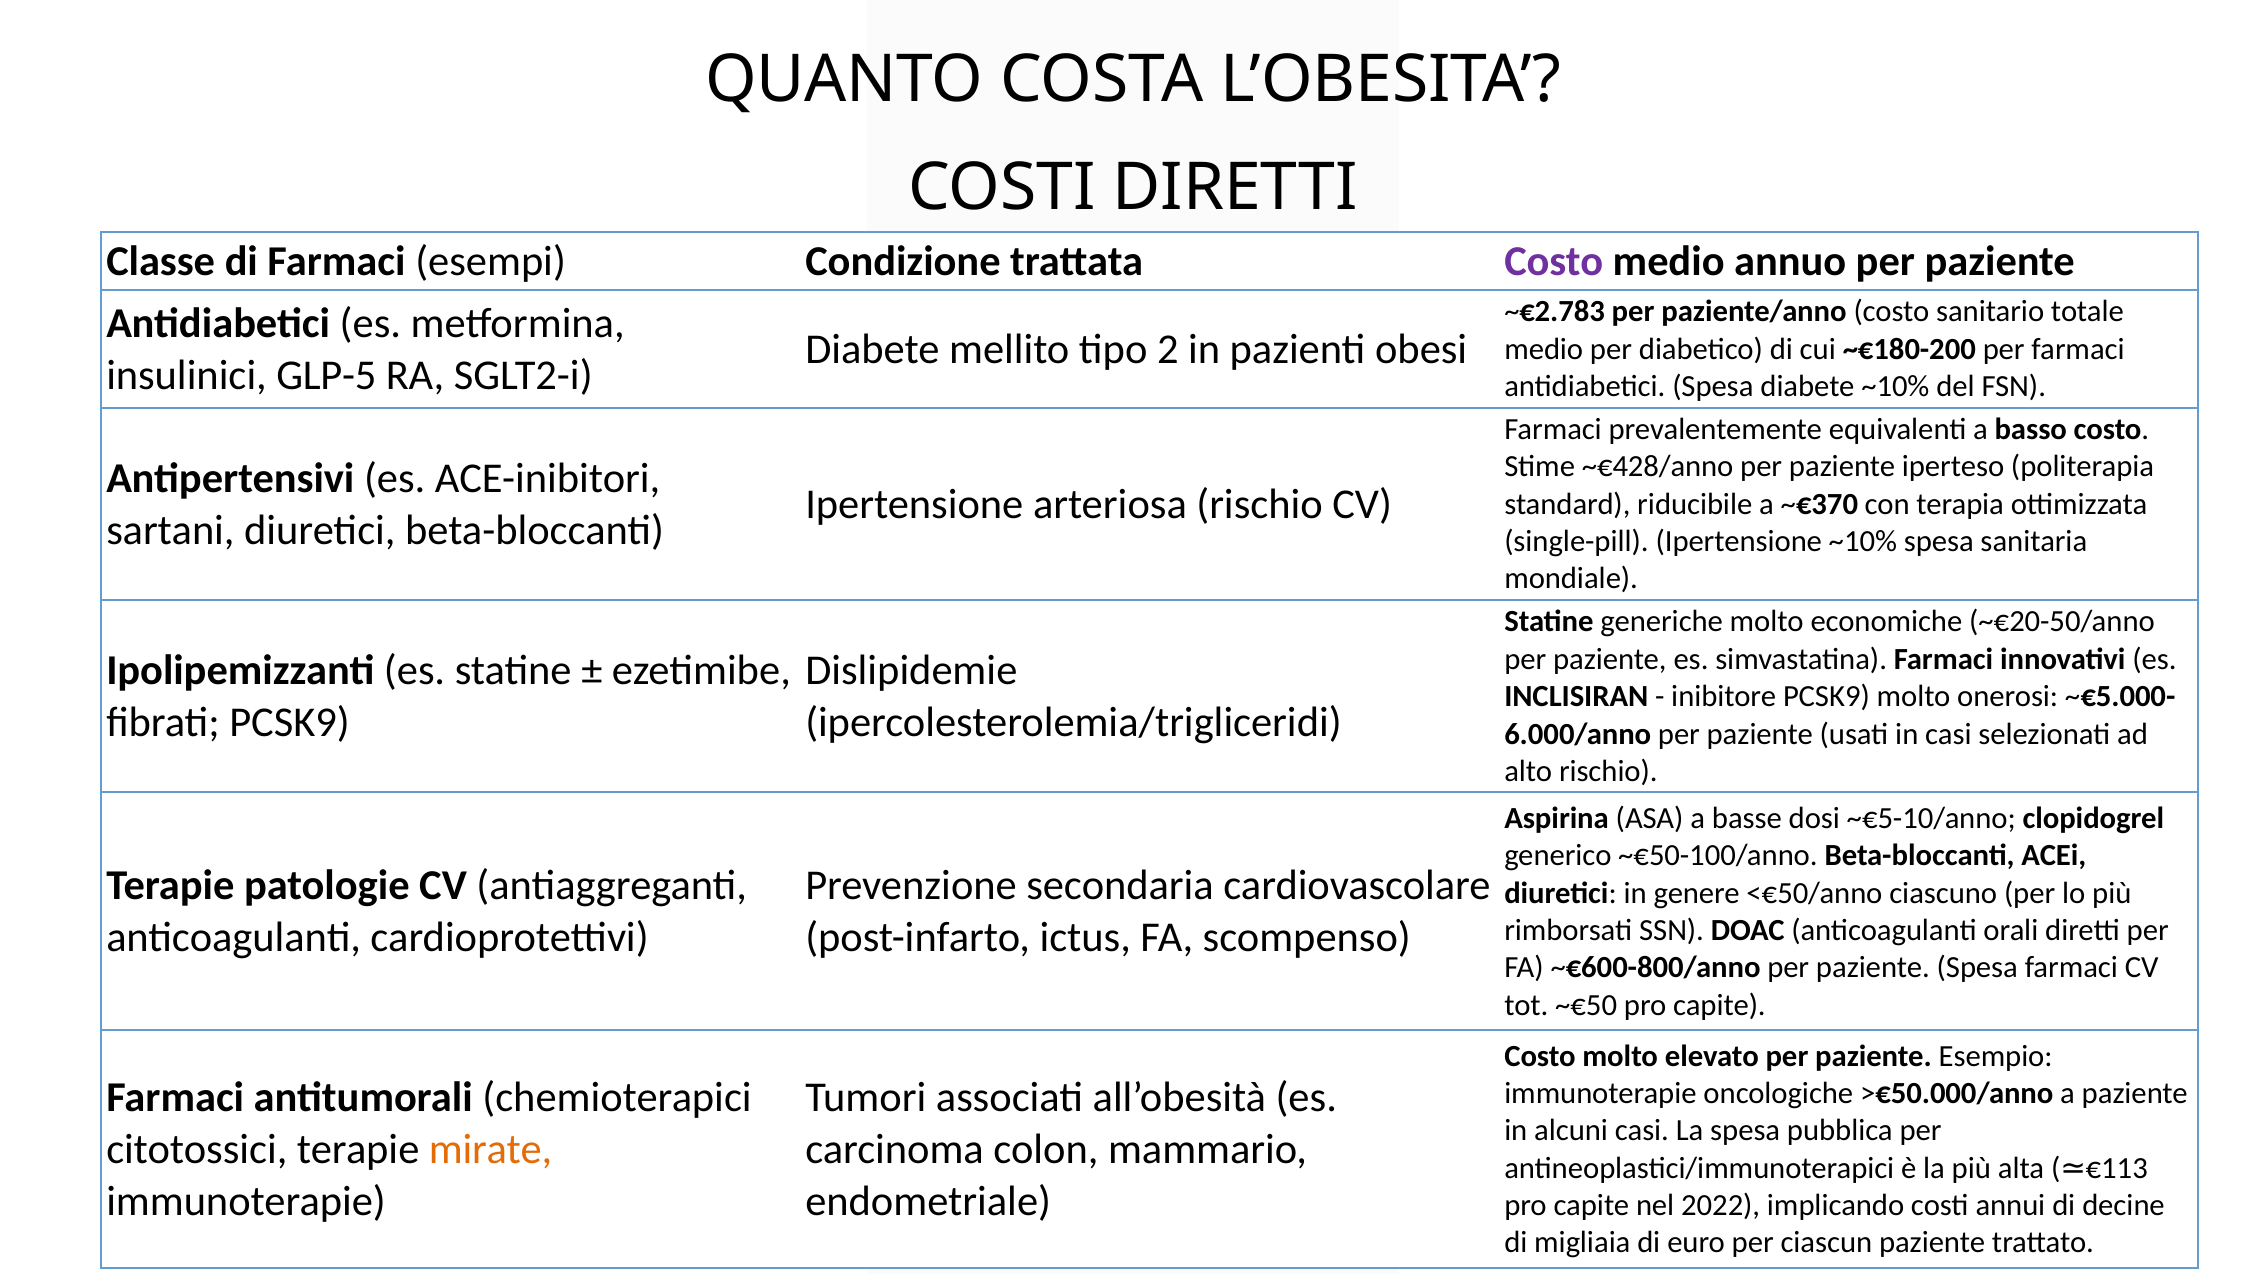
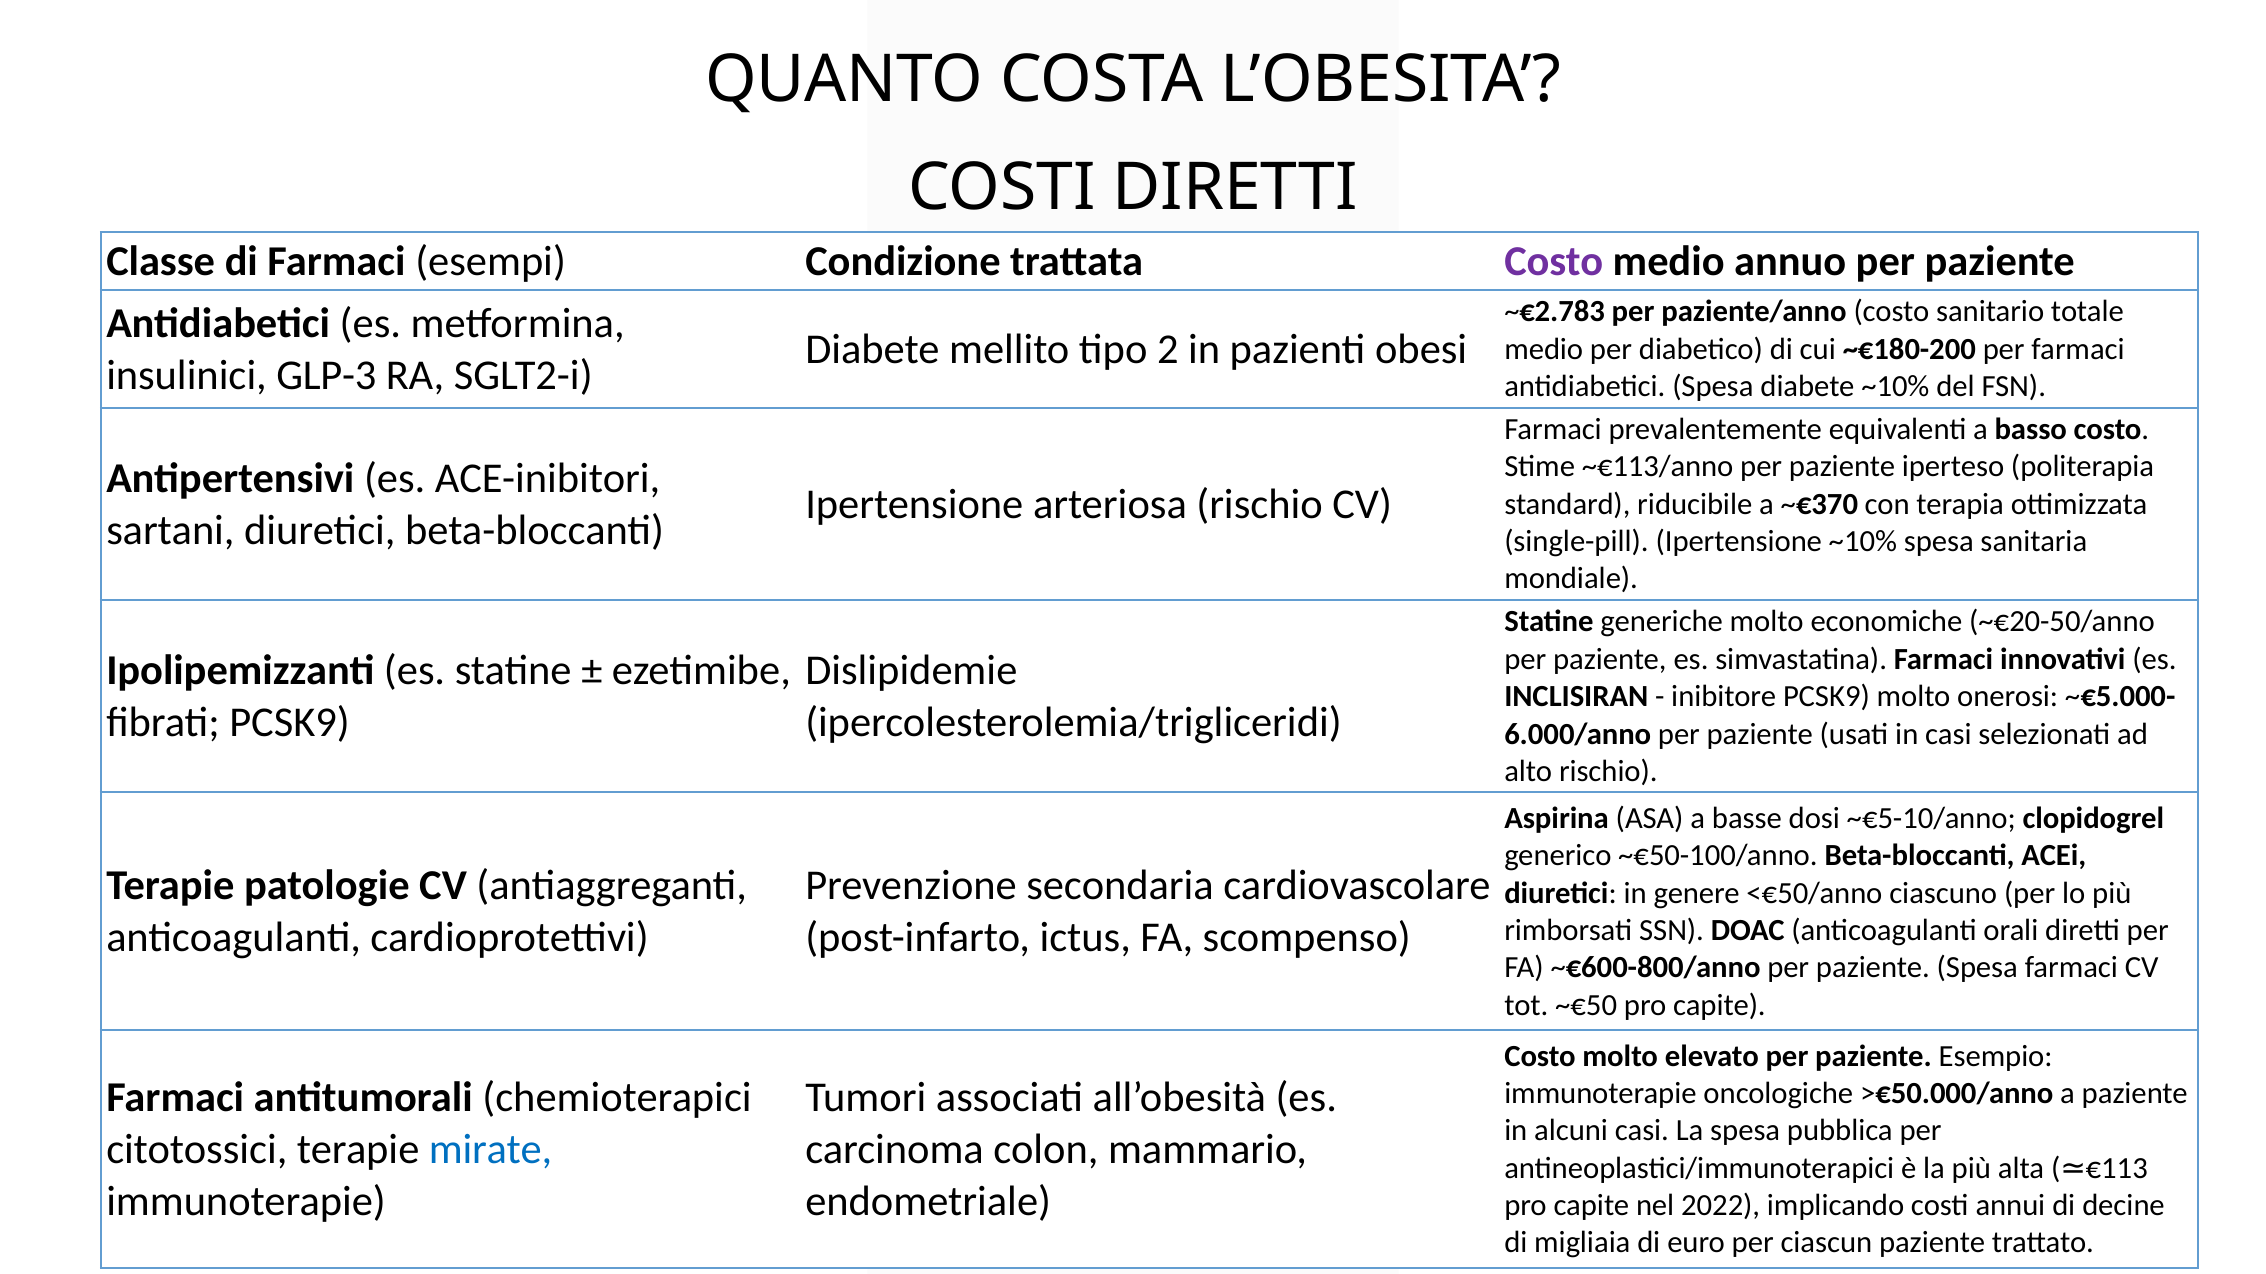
GLP-5: GLP-5 -> GLP-3 (326, 375)
~€428/anno: ~€428/anno -> ~€113/anno (1658, 467)
mirate colour: orange -> blue (490, 1150)
